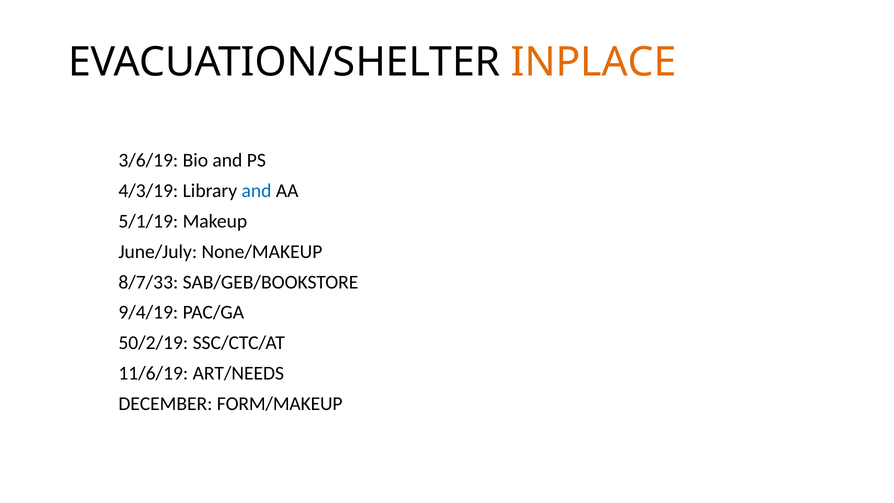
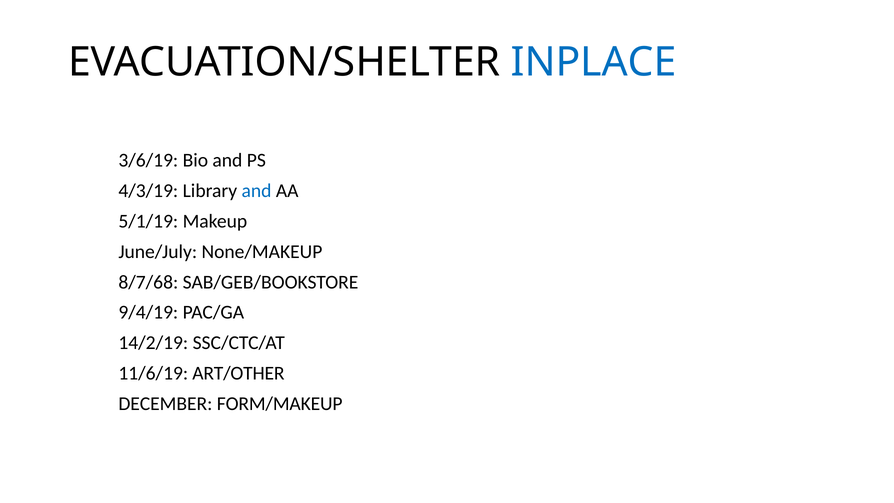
INPLACE colour: orange -> blue (594, 62)
8/7/33: 8/7/33 -> 8/7/68 (148, 282)
50/2/19: 50/2/19 -> 14/2/19 (153, 343)
ART/NEEDS: ART/NEEDS -> ART/OTHER (238, 373)
